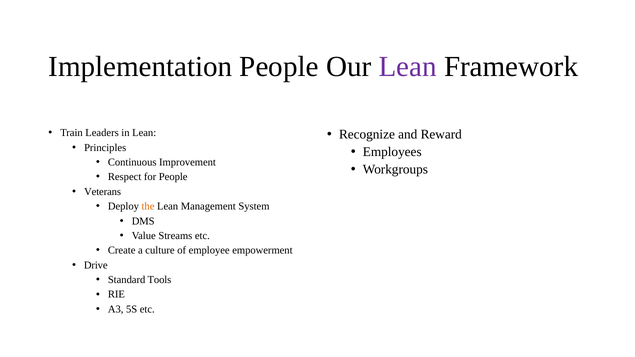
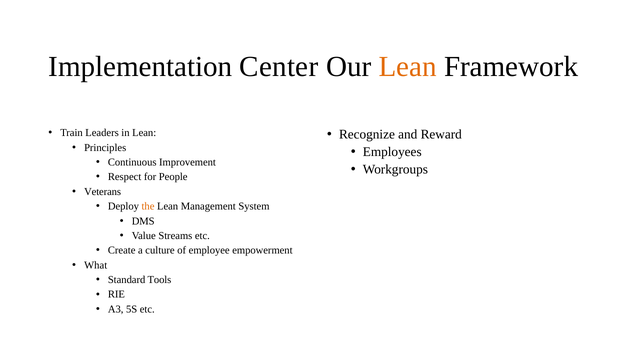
Implementation People: People -> Center (279, 66)
Lean colour: purple -> orange (408, 66)
Drive: Drive -> What (96, 265)
